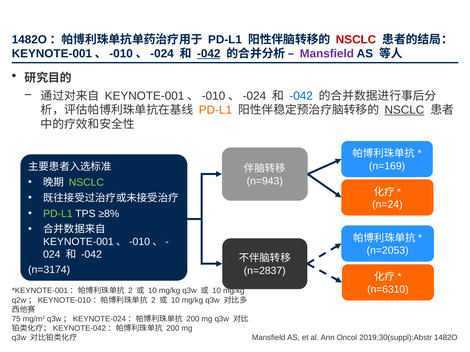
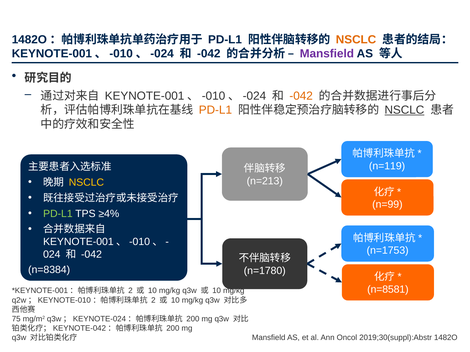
NSCLC colour: red -> orange (356, 40)
-042 underline: present -> none (209, 54)
-042 colour: blue -> orange (301, 96)
n=169: n=169 -> n=119 (387, 166)
n=943: n=943 -> n=213 (265, 181)
NSCLC colour: light green -> yellow (86, 183)
n=24: n=24 -> n=99 (387, 205)
≥8%: ≥8% -> ≥4% (109, 214)
n=2053: n=2053 -> n=1753 (388, 251)
n=3174: n=3174 -> n=8384 (49, 270)
n=2837: n=2837 -> n=1780 (265, 271)
n=6310: n=6310 -> n=8581 (388, 290)
